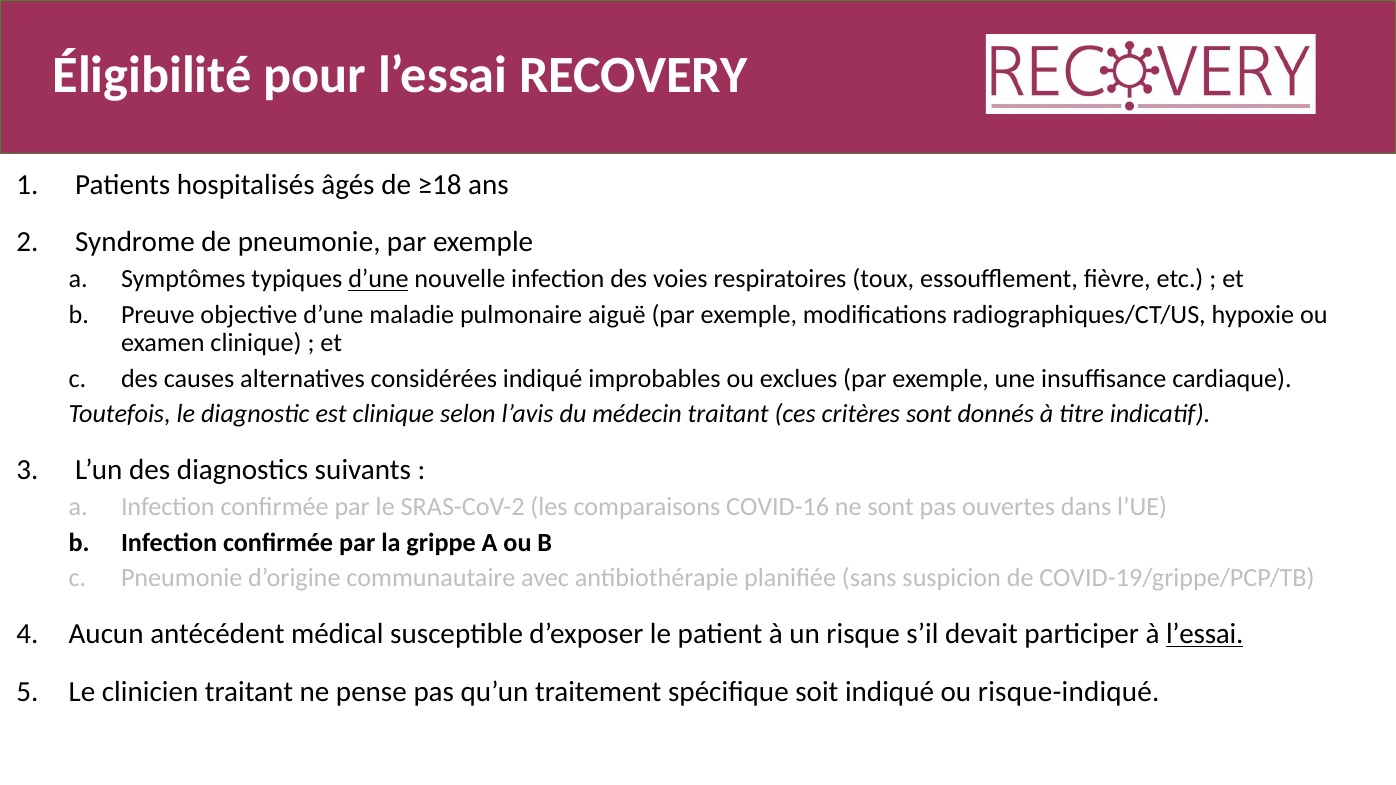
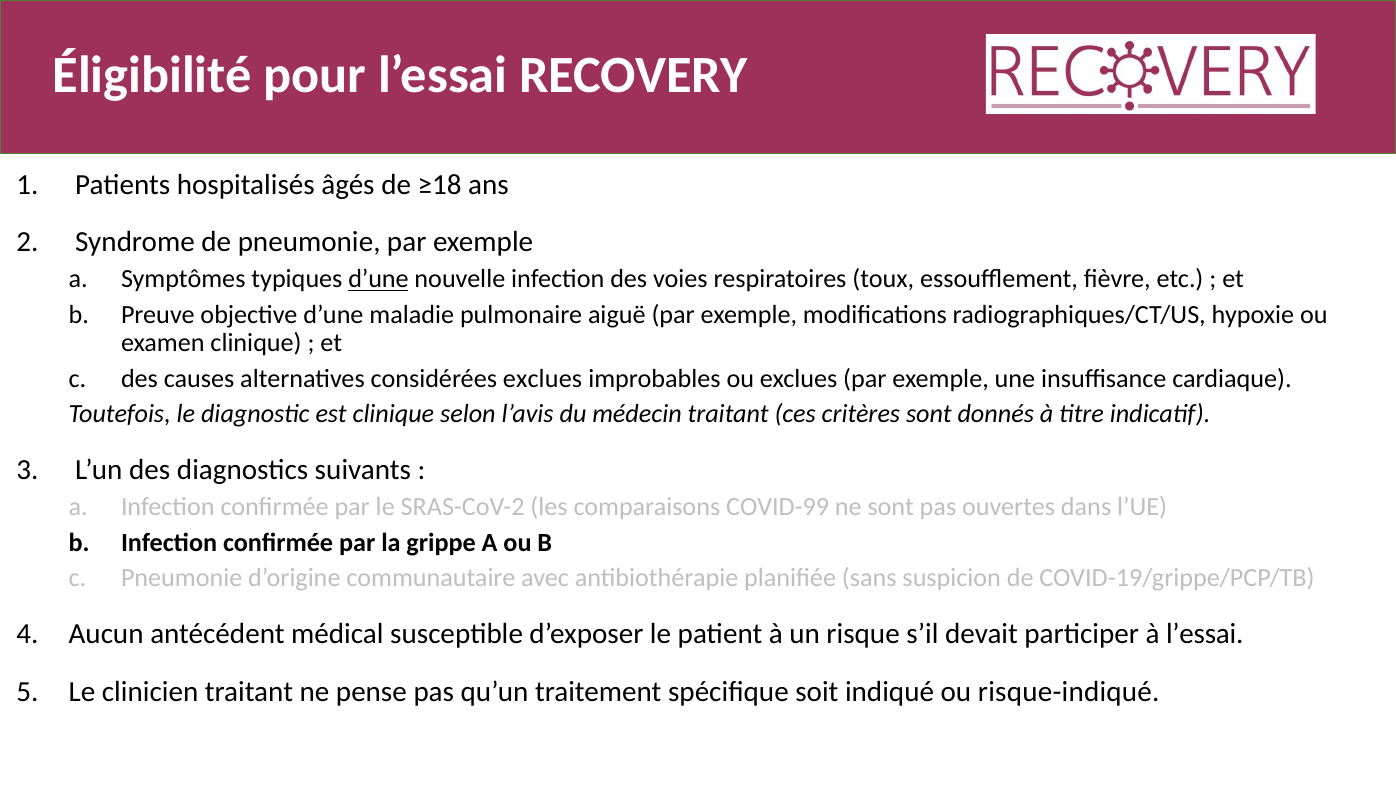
considérées indiqué: indiqué -> exclues (543, 379)
COVID-16: COVID-16 -> COVID-99 (778, 507)
l’essai underline: present -> none (1205, 634)
